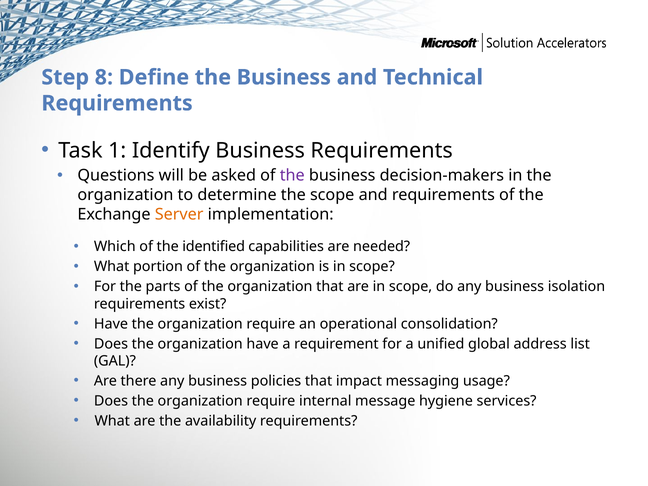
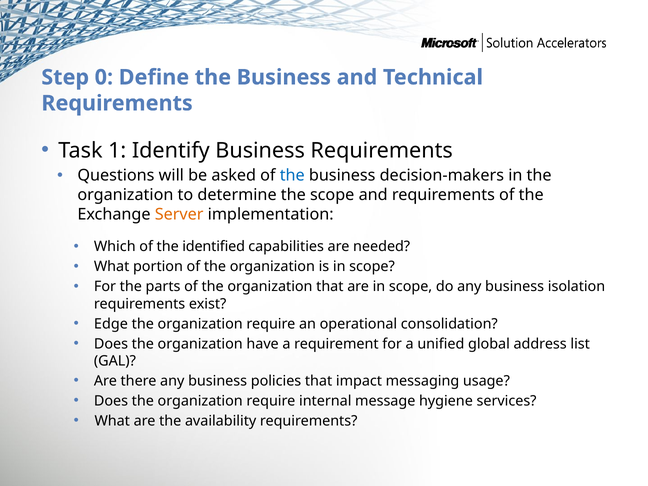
8: 8 -> 0 (104, 77)
the colour: purple -> blue (292, 176)
Have: Have -> Edge (111, 324)
